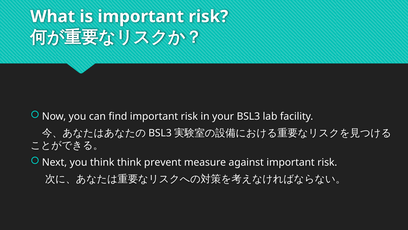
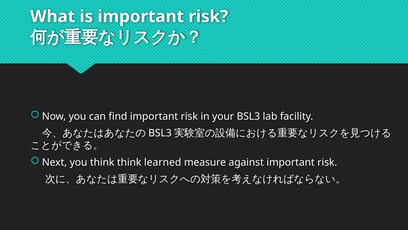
prevent: prevent -> learned (163, 162)
